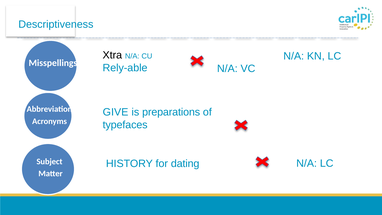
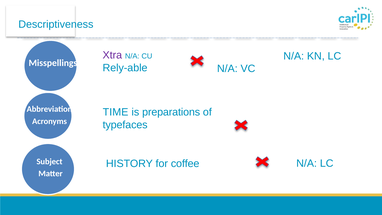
Xtra colour: black -> purple (112, 55)
GIVE: GIVE -> TIME (116, 112)
dating: dating -> coffee (185, 163)
